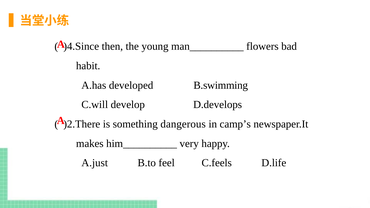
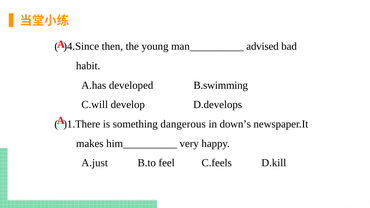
flowers: flowers -> advised (263, 46)
)2.There: )2.There -> )1.There (82, 124)
camp’s: camp’s -> down’s (235, 124)
D.life: D.life -> D.kill (274, 163)
